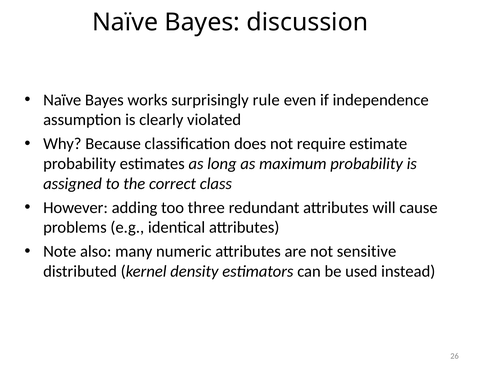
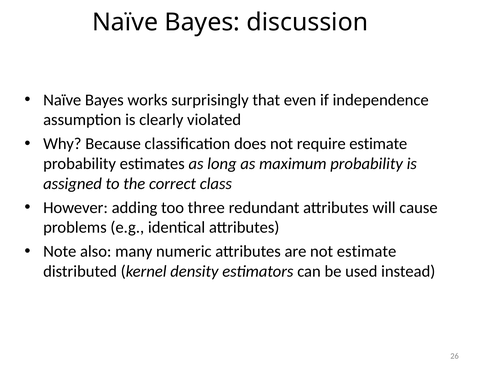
rule: rule -> that (266, 100)
not sensitive: sensitive -> estimate (367, 252)
